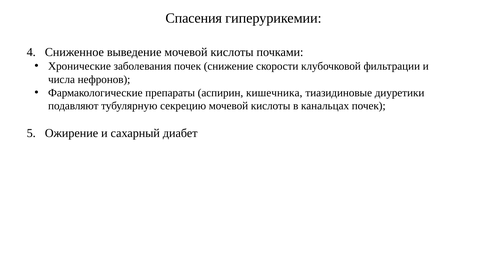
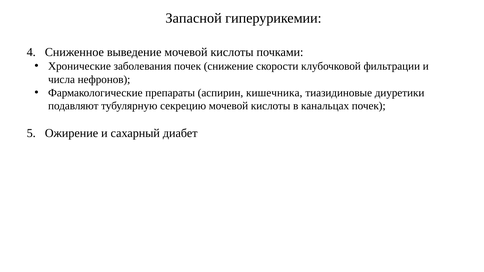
Спасения: Спасения -> Запасной (194, 18)
